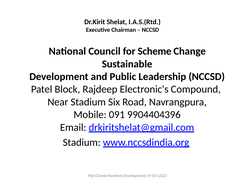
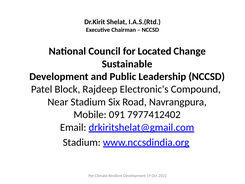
Scheme: Scheme -> Located (155, 51)
9904404396: 9904404396 -> 7977412402 (154, 114)
